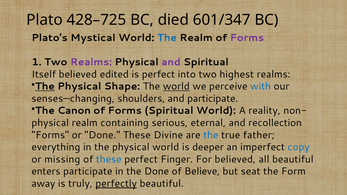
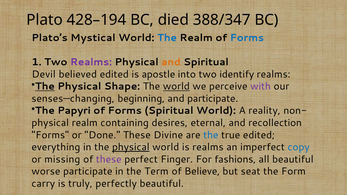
428–725: 428–725 -> 428–194 (97, 20)
601/347: 601/347 -> 388/347 (222, 20)
Forms colour: purple -> blue (247, 38)
and colour: purple -> orange (171, 62)
Itself: Itself -> Devil (44, 74)
is perfect: perfect -> apostle (158, 74)
highest: highest -> identify (237, 74)
with colour: blue -> purple (261, 86)
shoulders: shoulders -> beginning (141, 99)
Canon: Canon -> Papyri (74, 111)
serious: serious -> desires (170, 123)
true father: father -> edited (259, 135)
physical underline: none -> present (131, 147)
is deeper: deeper -> realms (208, 147)
these colour: blue -> purple (109, 159)
For believed: believed -> fashions (235, 159)
enters: enters -> worse (46, 171)
the Done: Done -> Term (156, 171)
away: away -> carry (43, 184)
perfectly underline: present -> none (116, 184)
